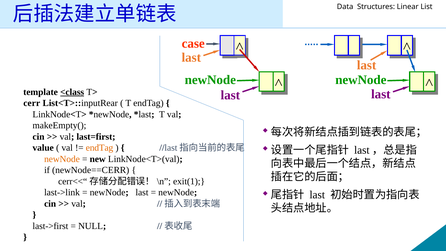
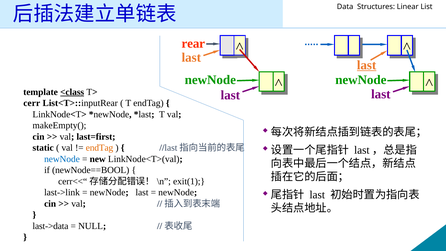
case: case -> rear (193, 44)
last underline: none -> present (367, 65)
value: value -> static (43, 148)
newNode colour: orange -> blue (62, 159)
newNode==CERR: newNode==CERR -> newNode==BOOL (91, 170)
last->first: last->first -> last->data (50, 226)
